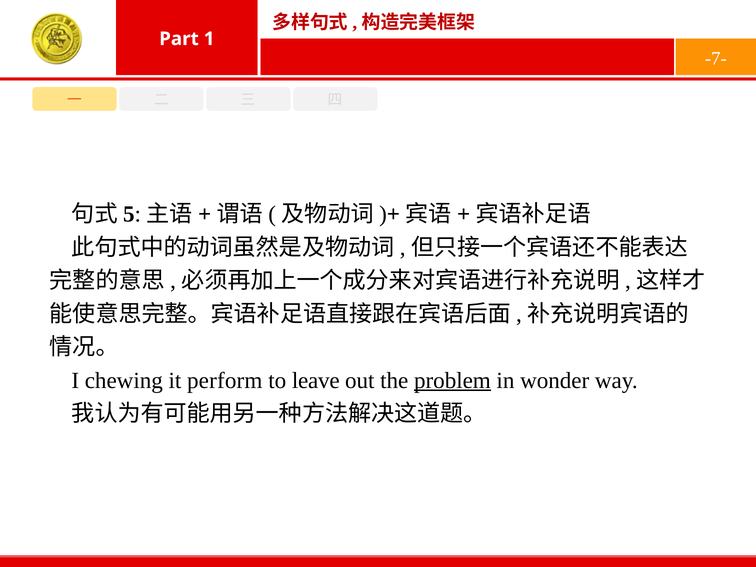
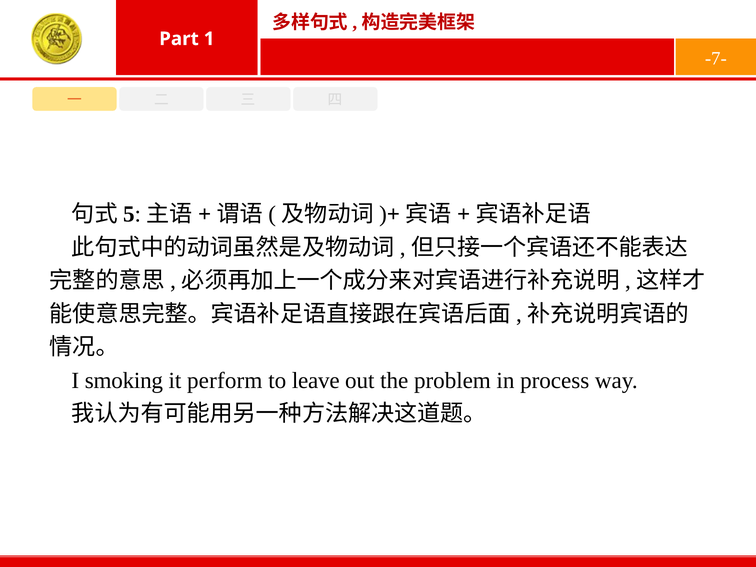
chewing: chewing -> smoking (124, 380)
problem underline: present -> none (452, 380)
wonder: wonder -> process (555, 380)
